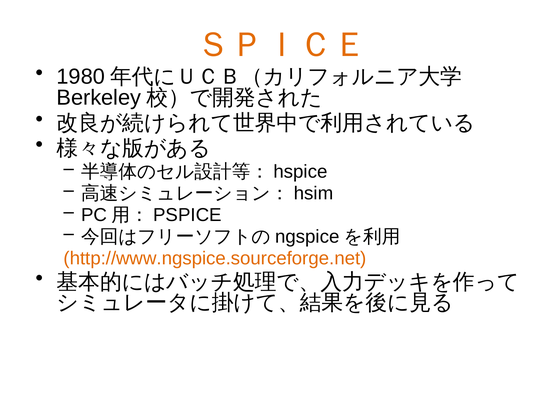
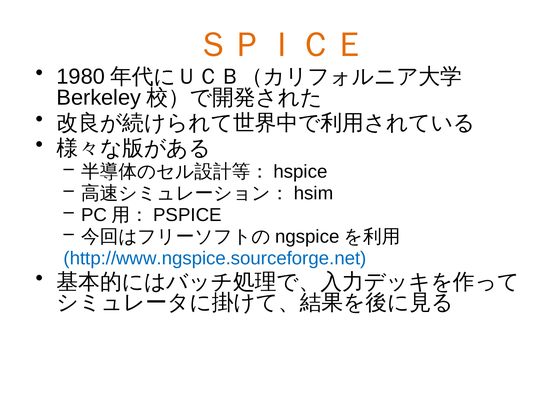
http://www.ngspice.sourceforge.net colour: orange -> blue (215, 258)
